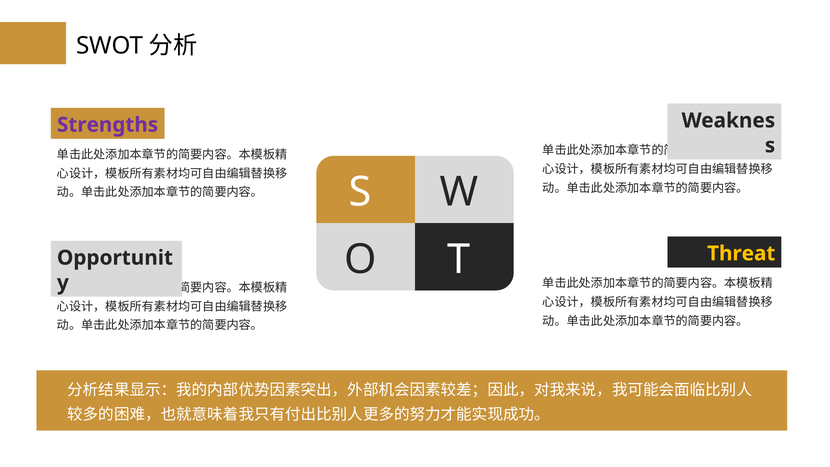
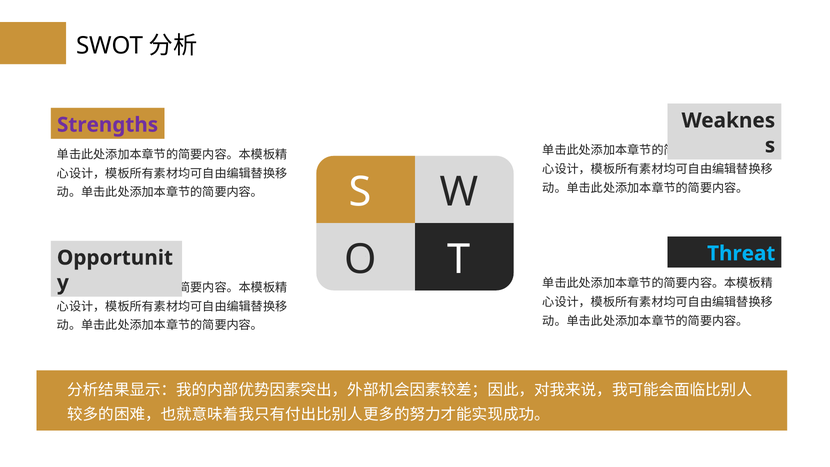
Threat colour: yellow -> light blue (741, 253)
